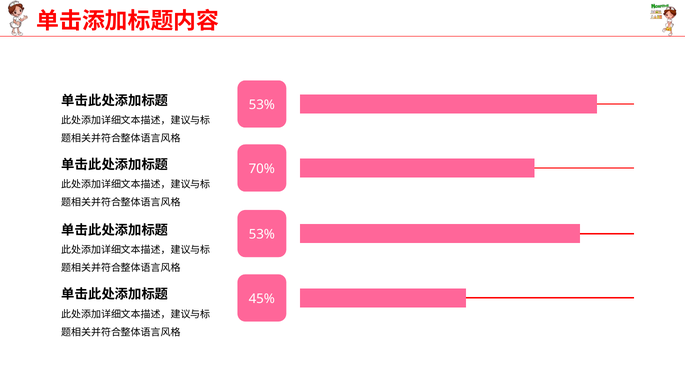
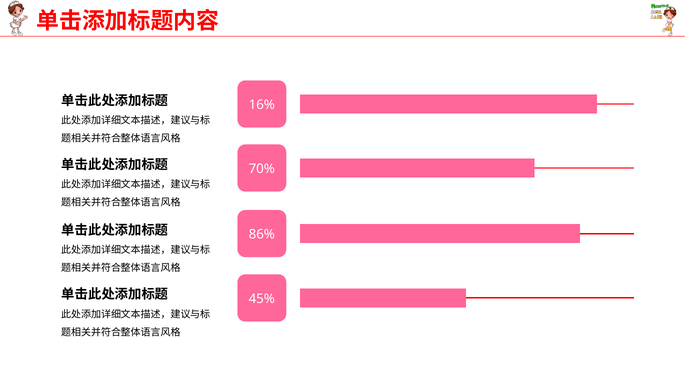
53%: 53% -> 16% (262, 105)
53%: 53% -> 86% (262, 235)
